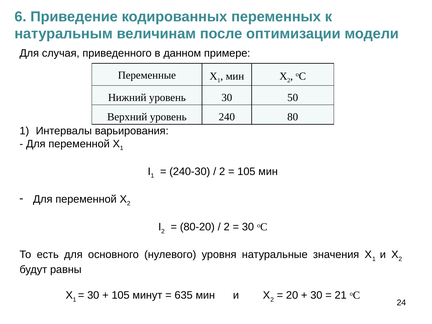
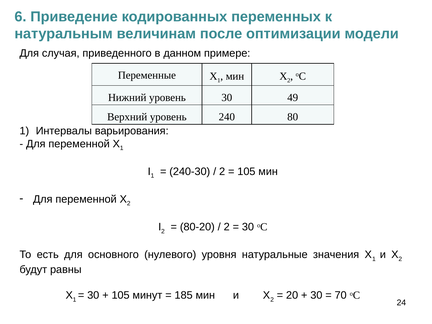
50: 50 -> 49 (293, 97)
635: 635 -> 185 (184, 295)
21: 21 -> 70 (341, 295)
